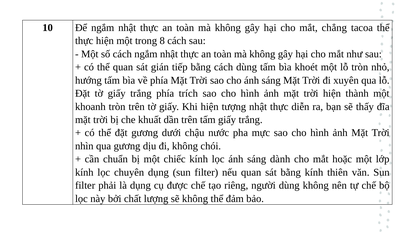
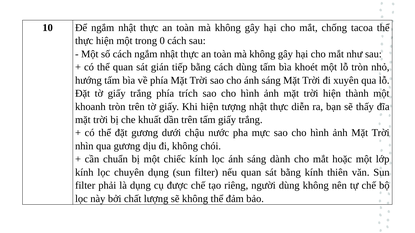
chẳng: chẳng -> chống (334, 28)
8: 8 -> 0 (162, 41)
